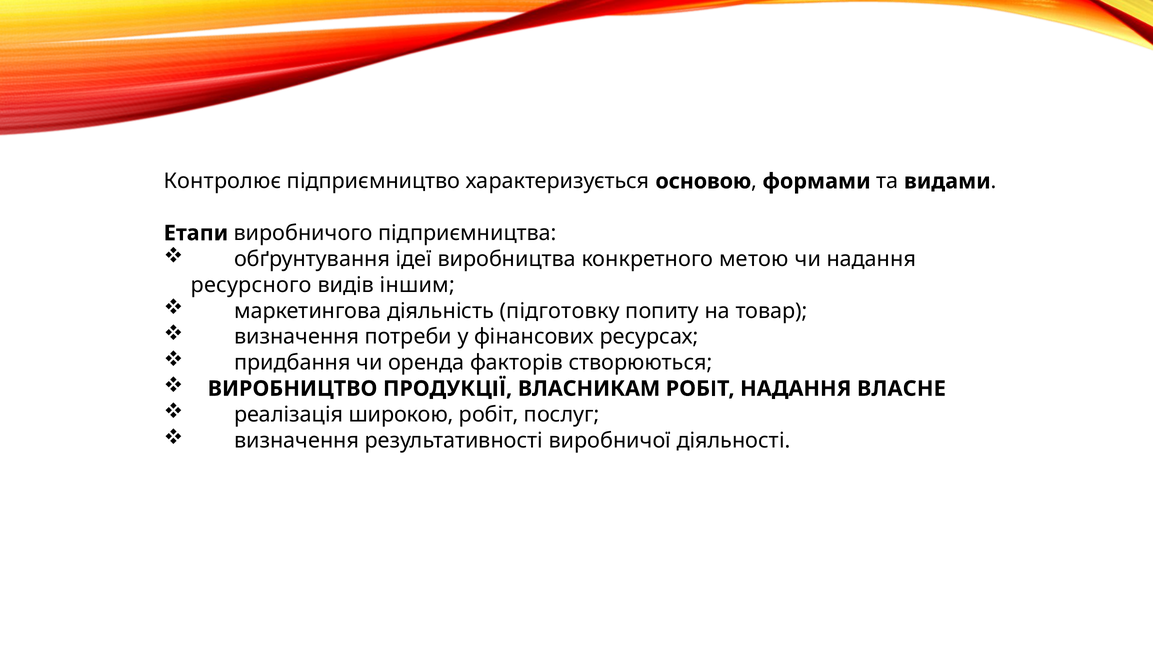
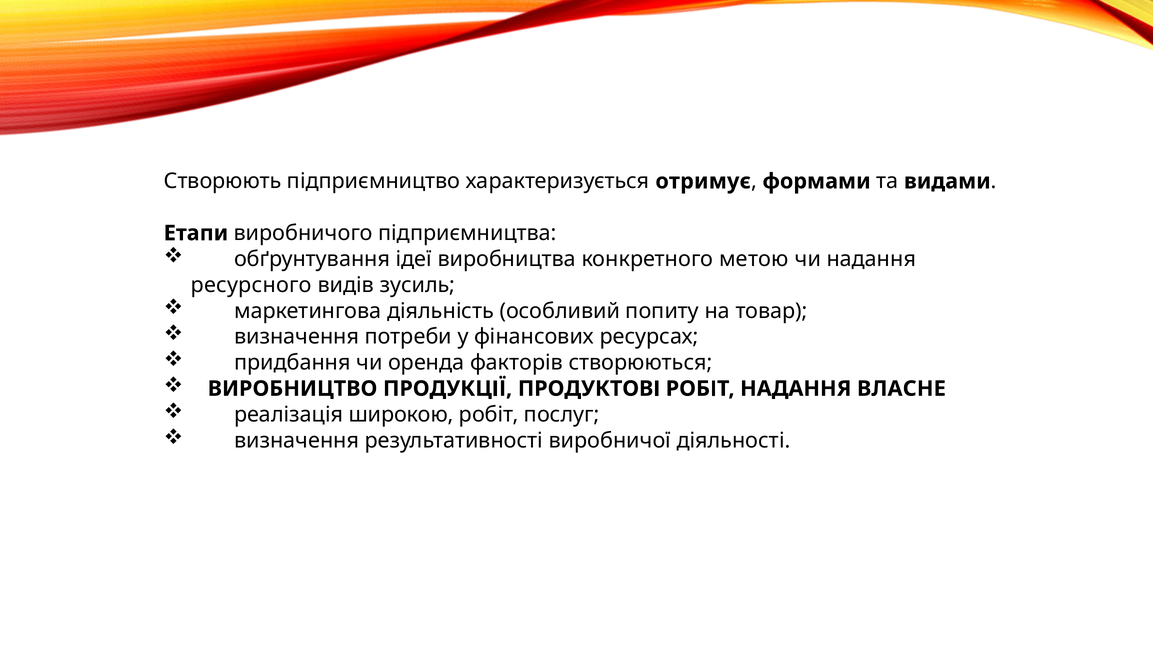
Контролює: Контролює -> Створюють (223, 181)
основою: основою -> отримує (703, 181)
іншим: іншим -> зусиль (417, 285)
підготовку: підготовку -> особливий (560, 311)
ВЛАСНИКАМ: ВЛАСНИКАМ -> ПРОДУКТОВІ (589, 389)
